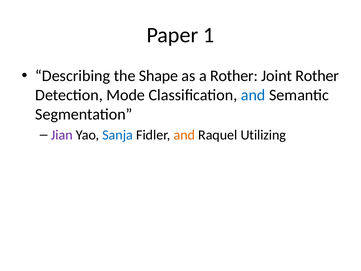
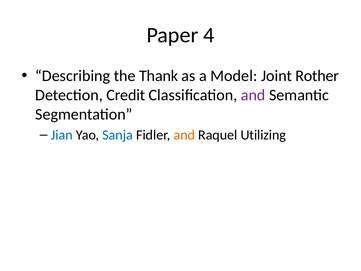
1: 1 -> 4 (209, 35)
Shape: Shape -> Thank (159, 76)
a Rother: Rother -> Model (234, 76)
Mode: Mode -> Credit (126, 95)
and colour: blue -> purple (253, 95)
Jian colour: purple -> blue (62, 135)
